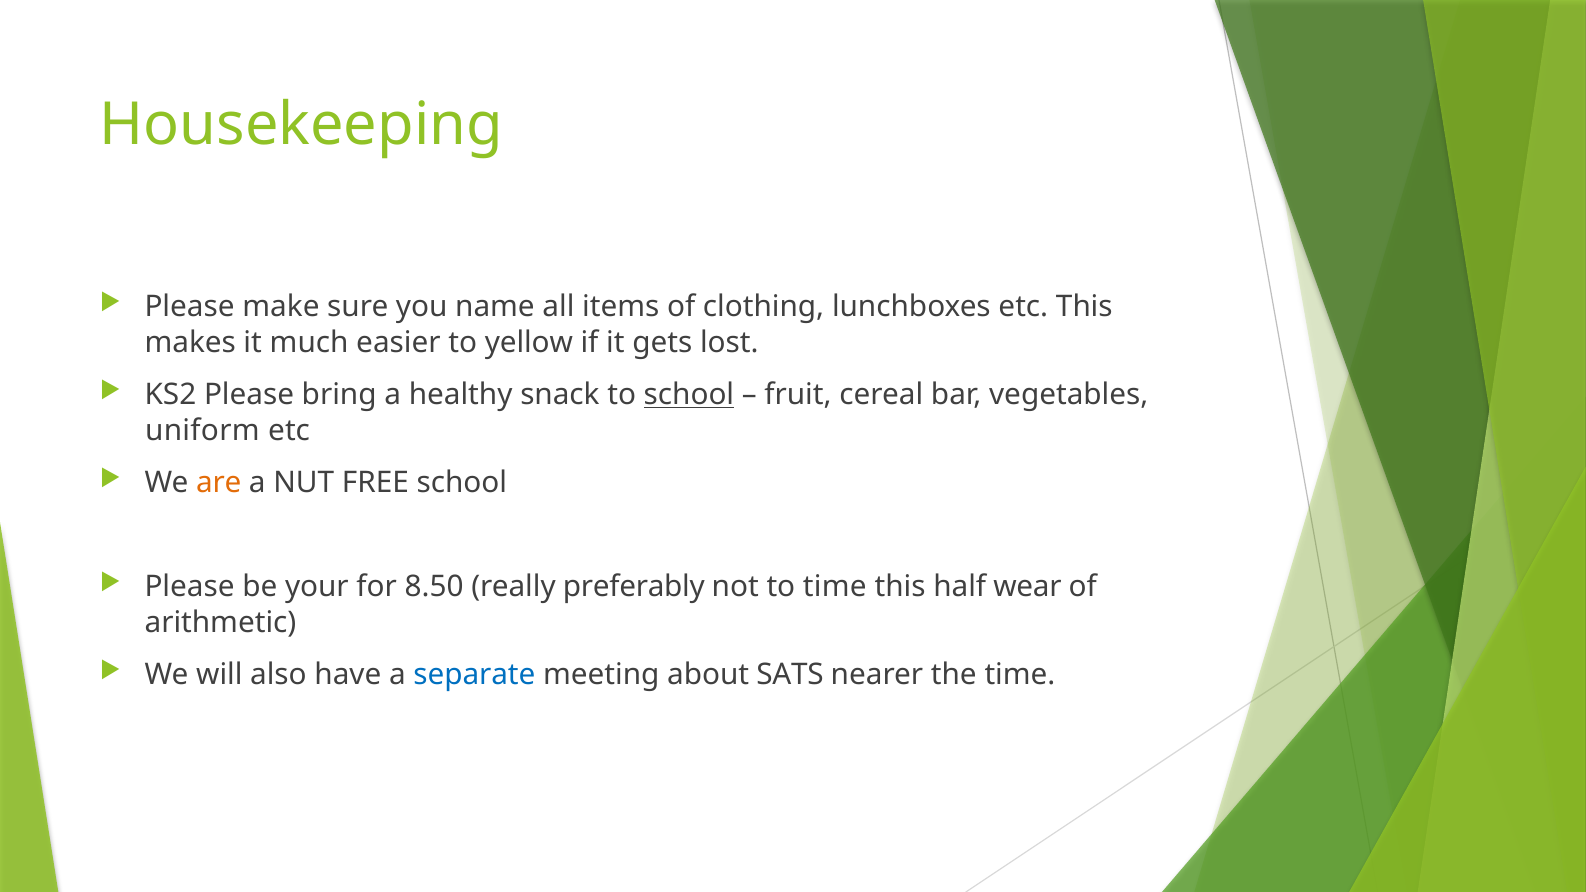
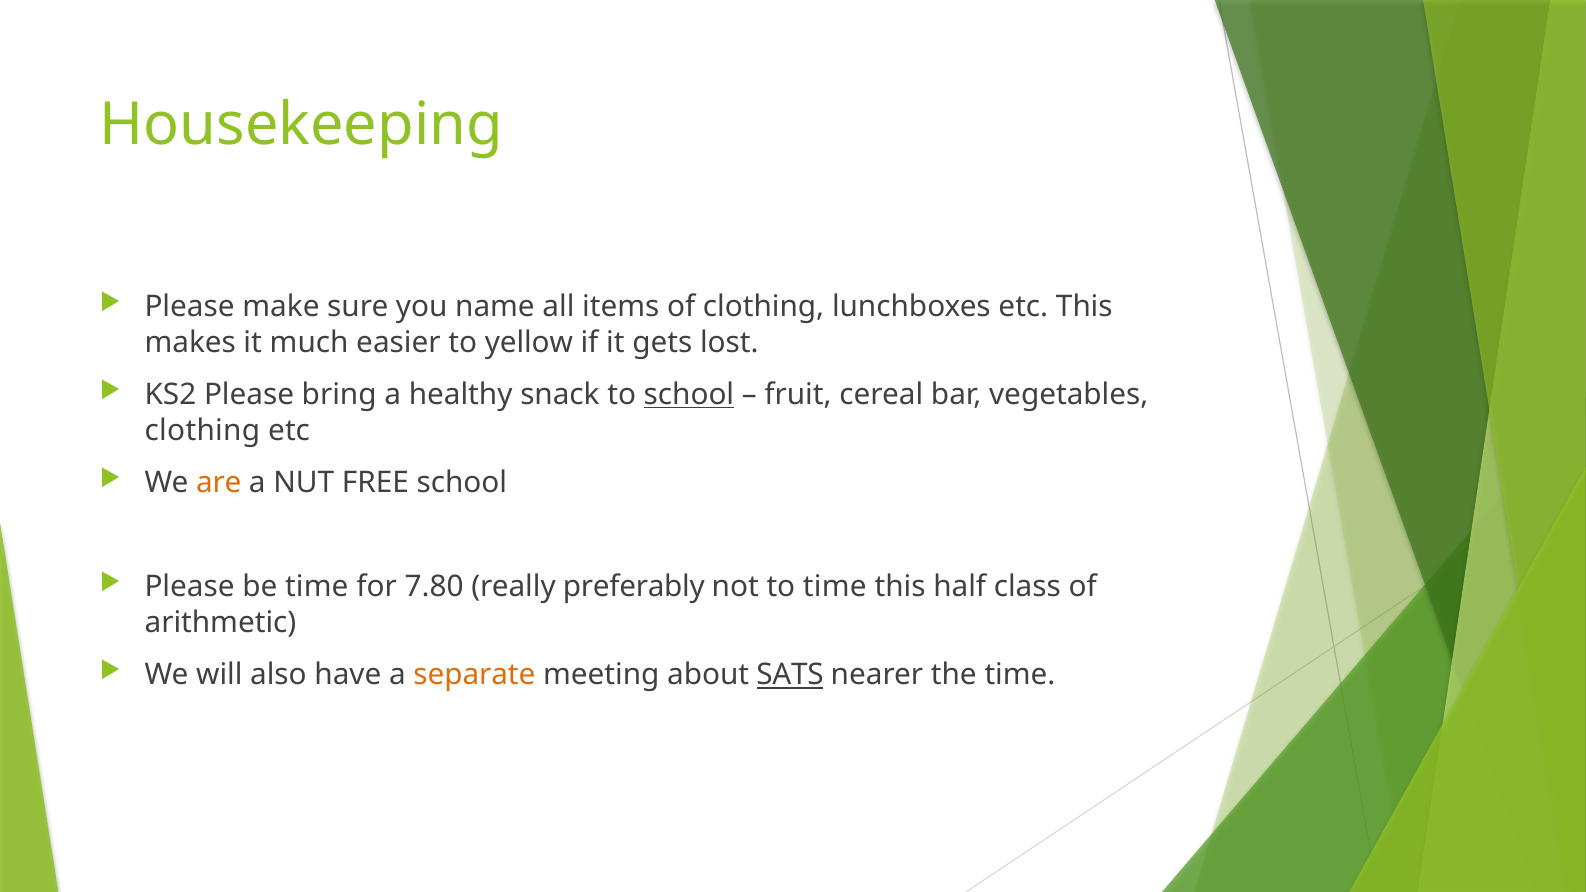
uniform: uniform -> clothing (202, 431)
be your: your -> time (317, 587)
8.50: 8.50 -> 7.80 (434, 587)
wear: wear -> class (1027, 587)
separate colour: blue -> orange (474, 675)
SATS underline: none -> present (790, 675)
